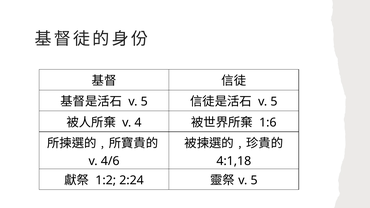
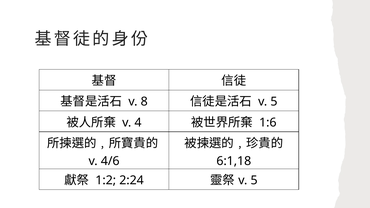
5: 5 -> 8 (144, 102)
4:1,18: 4:1,18 -> 6:1,18 (234, 161)
